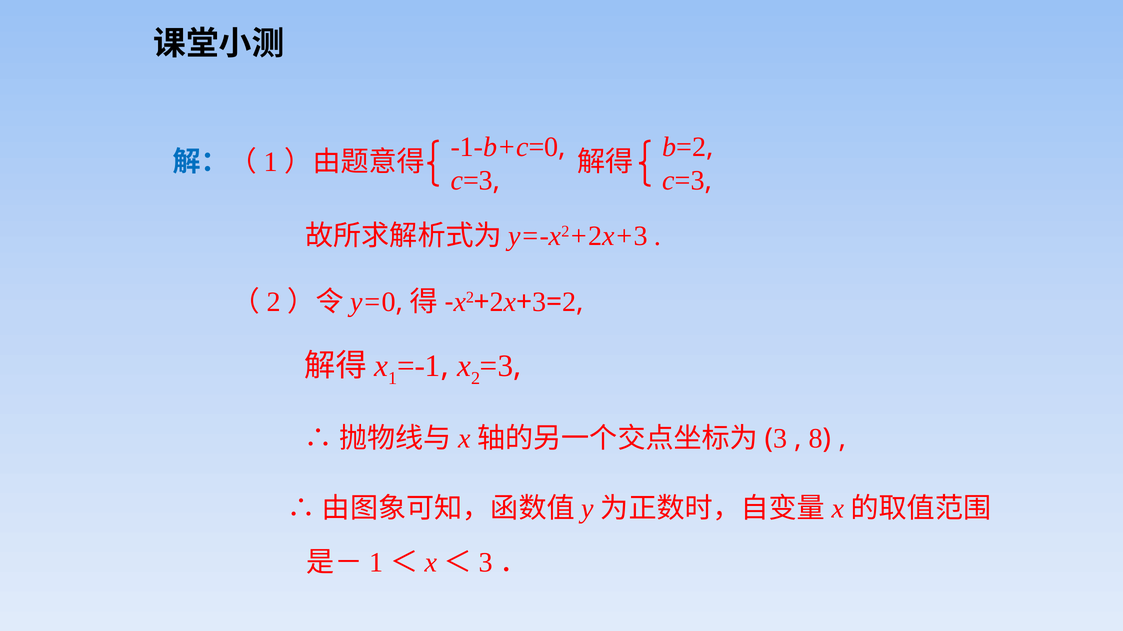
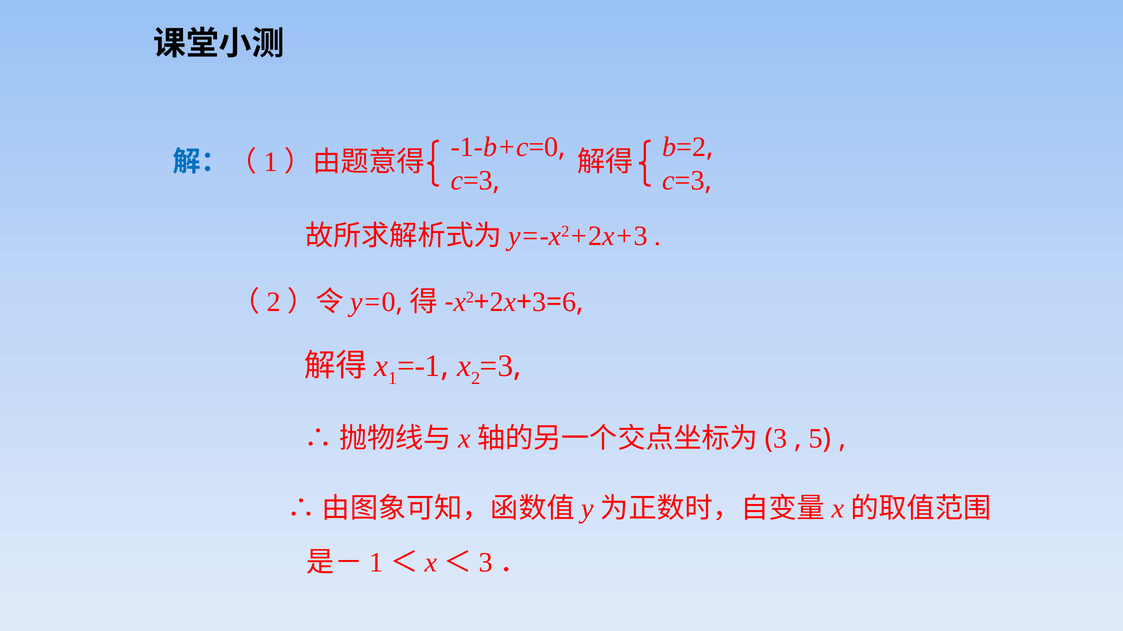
2: 2 -> 6 (569, 302)
8: 8 -> 5 (816, 439)
